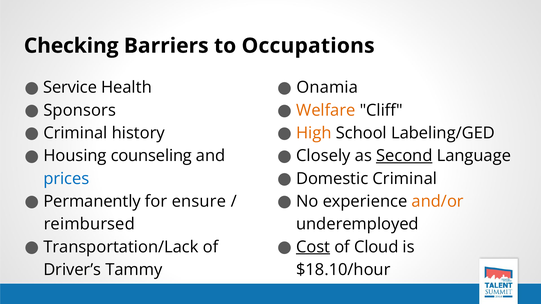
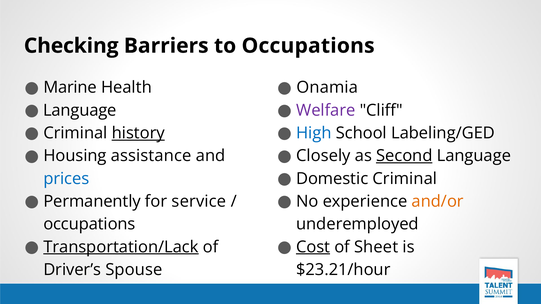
Service: Service -> Marine (70, 88)
Sponsors: Sponsors -> Language (80, 110)
Welfare colour: orange -> purple (326, 110)
history underline: none -> present (138, 133)
High colour: orange -> blue (314, 133)
counseling: counseling -> assistance (151, 156)
ensure: ensure -> service (199, 202)
reimbursed: reimbursed -> occupations (89, 224)
Transportation/Lack underline: none -> present (121, 247)
Cloud: Cloud -> Sheet (376, 247)
Tammy: Tammy -> Spouse (134, 270)
$18.10/hour: $18.10/hour -> $23.21/hour (343, 270)
